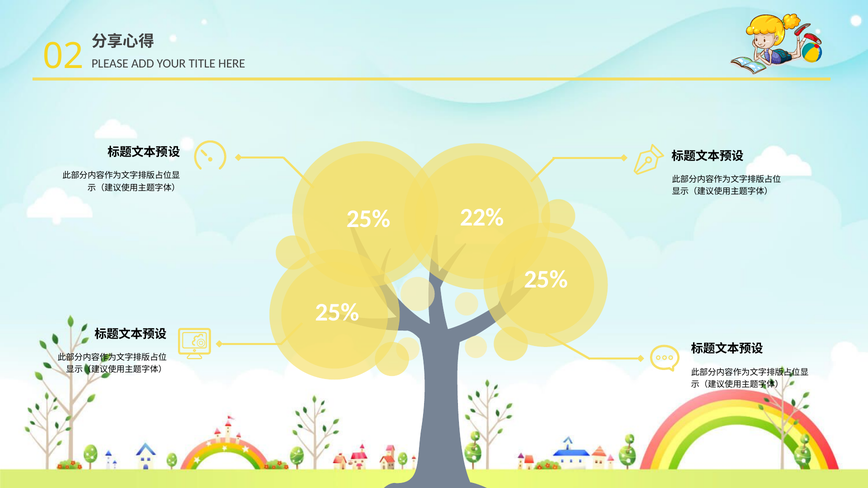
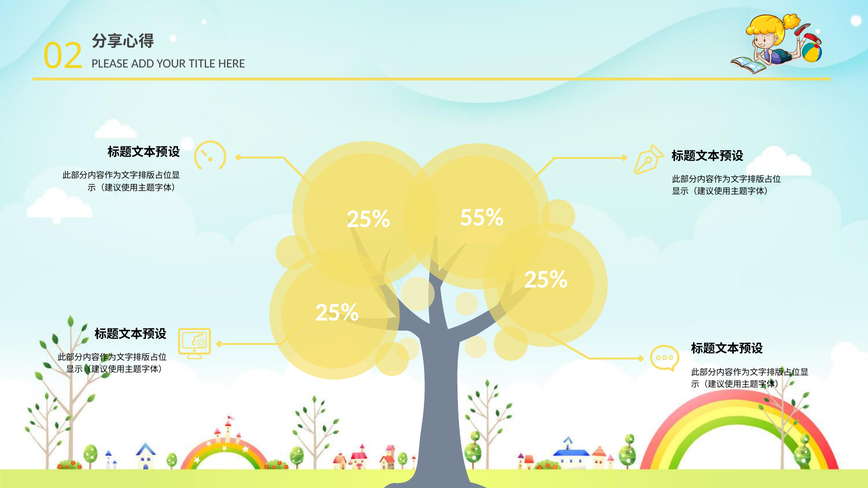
22%: 22% -> 55% (482, 218)
